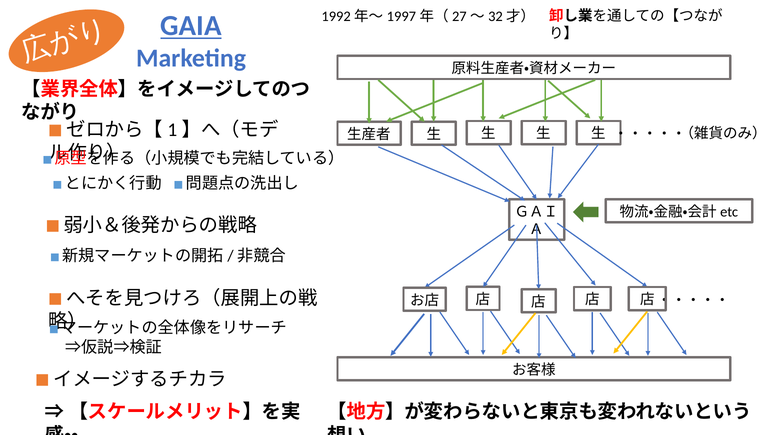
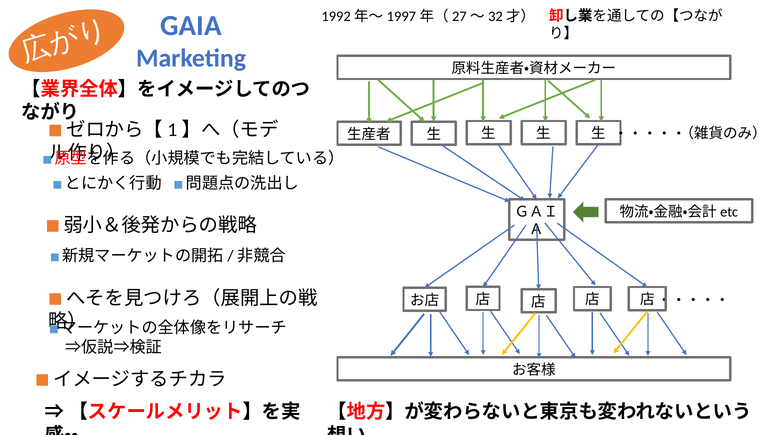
GAIA underline: present -> none (191, 26)
